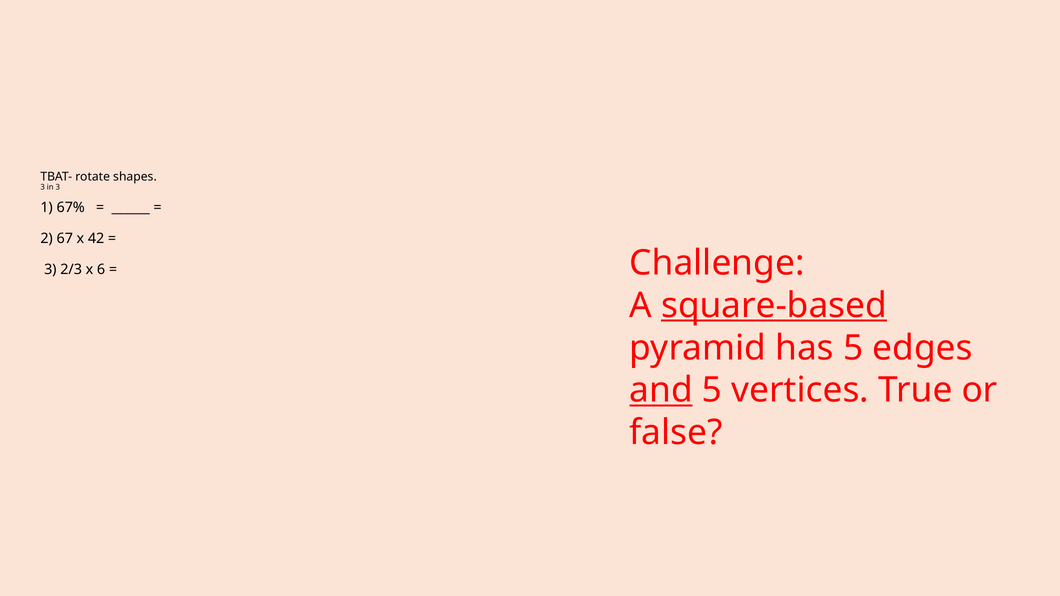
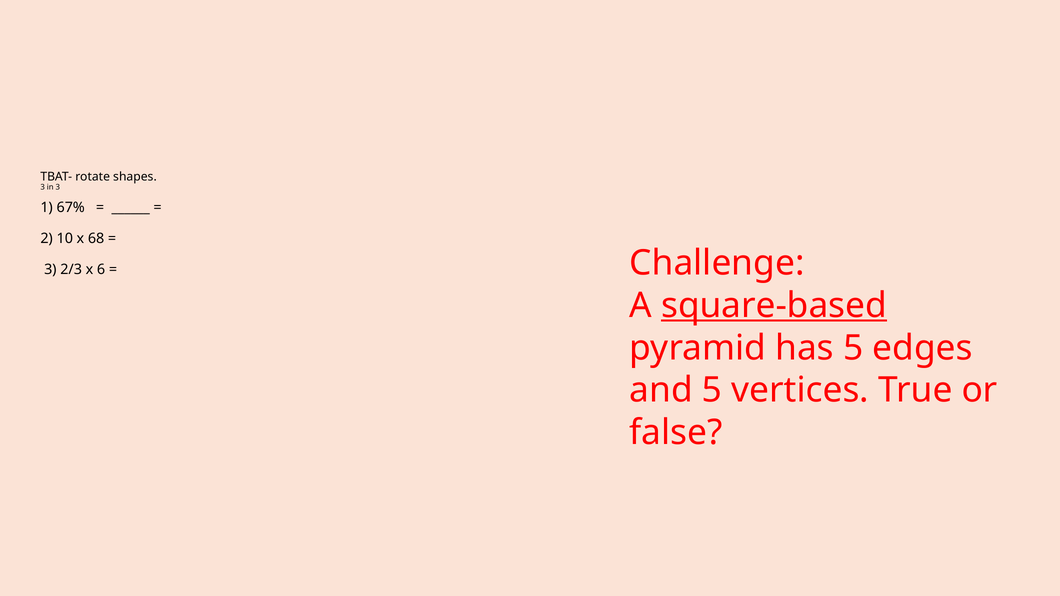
67: 67 -> 10 (65, 239)
42: 42 -> 68 (96, 239)
and underline: present -> none (661, 390)
